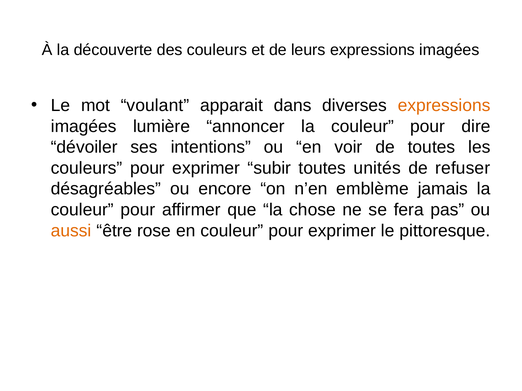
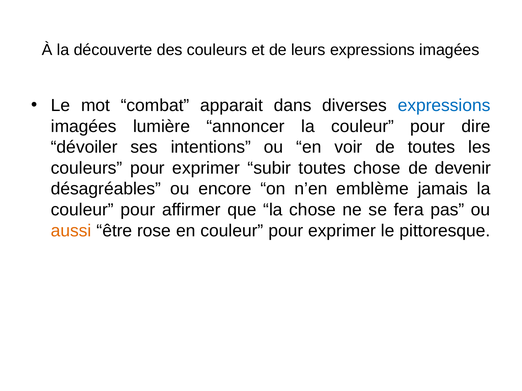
voulant: voulant -> combat (155, 106)
expressions colour: orange -> blue (444, 106)
toutes unités: unités -> chose (377, 168)
refuser: refuser -> devenir (463, 168)
